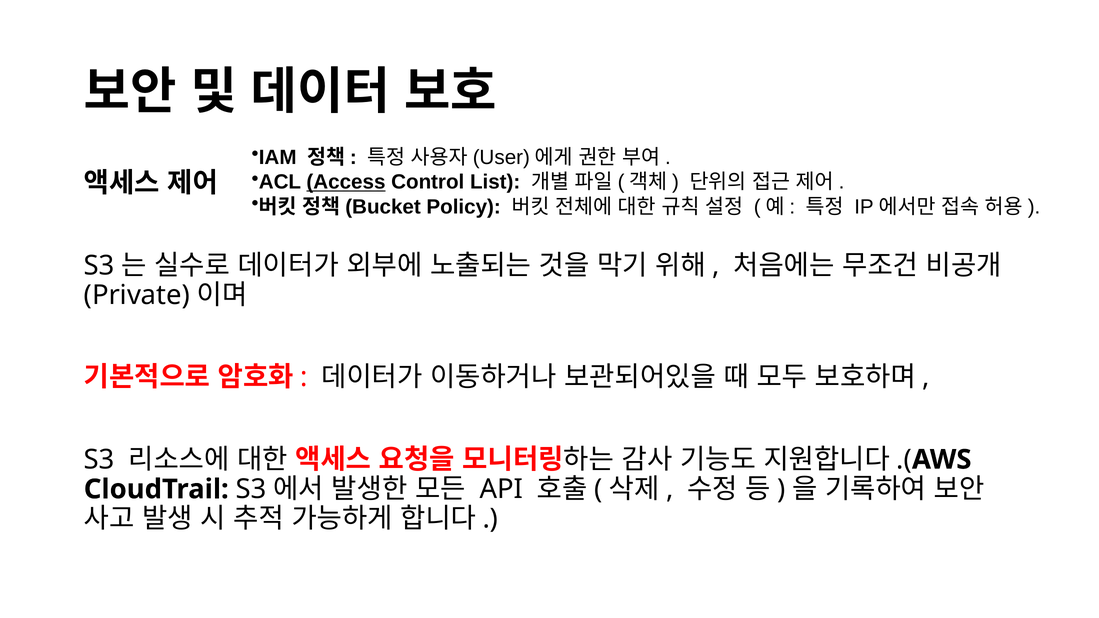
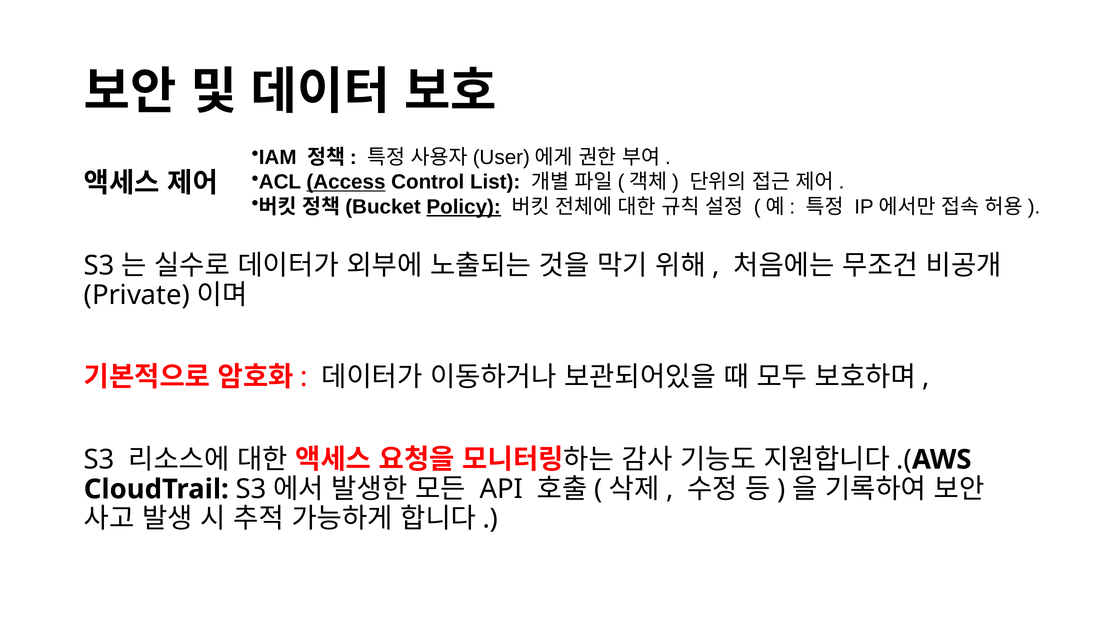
Policy underline: none -> present (464, 207)
